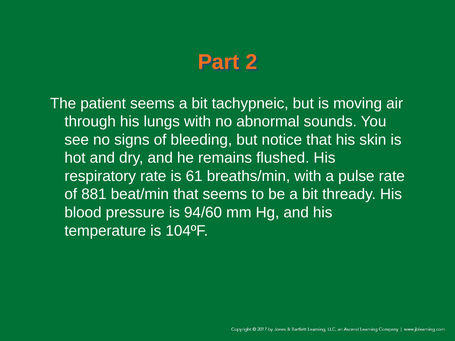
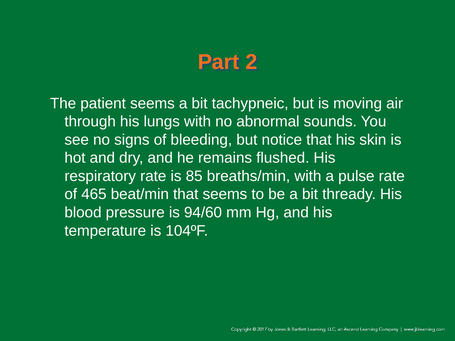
61: 61 -> 85 (194, 176)
881: 881 -> 465 (94, 194)
